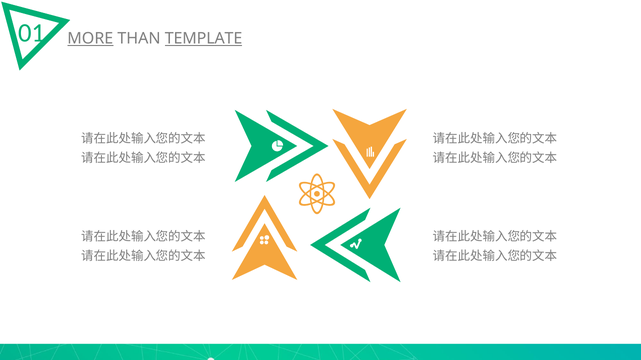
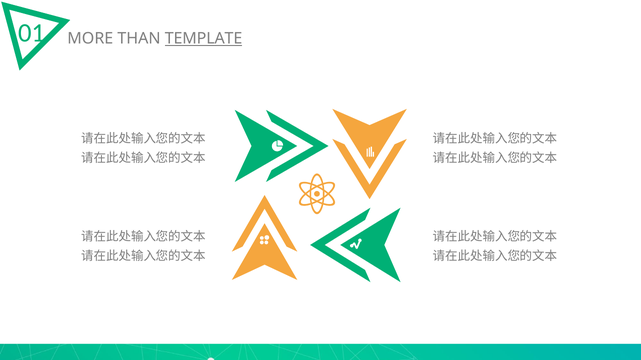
MORE underline: present -> none (90, 39)
